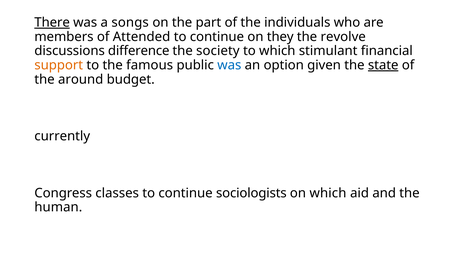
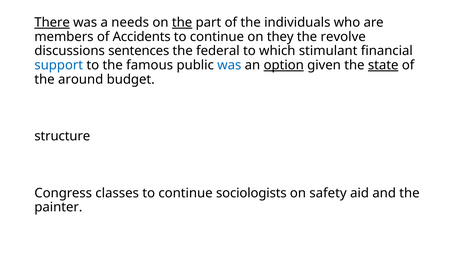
songs: songs -> needs (130, 22)
the underline: none -> present (182, 22)
Attended: Attended -> Accidents (142, 37)
difference: difference -> sentences (139, 51)
society: society -> federal (218, 51)
support colour: orange -> blue (59, 65)
option underline: none -> present (284, 65)
currently: currently -> structure (62, 136)
on which: which -> safety (328, 193)
human: human -> painter (58, 207)
